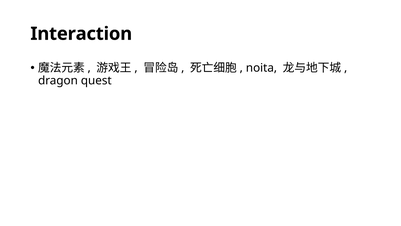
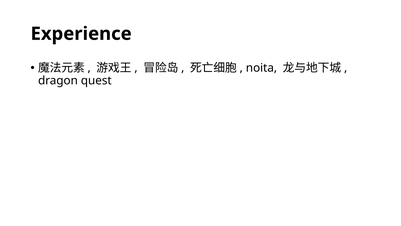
Interaction: Interaction -> Experience (81, 34)
